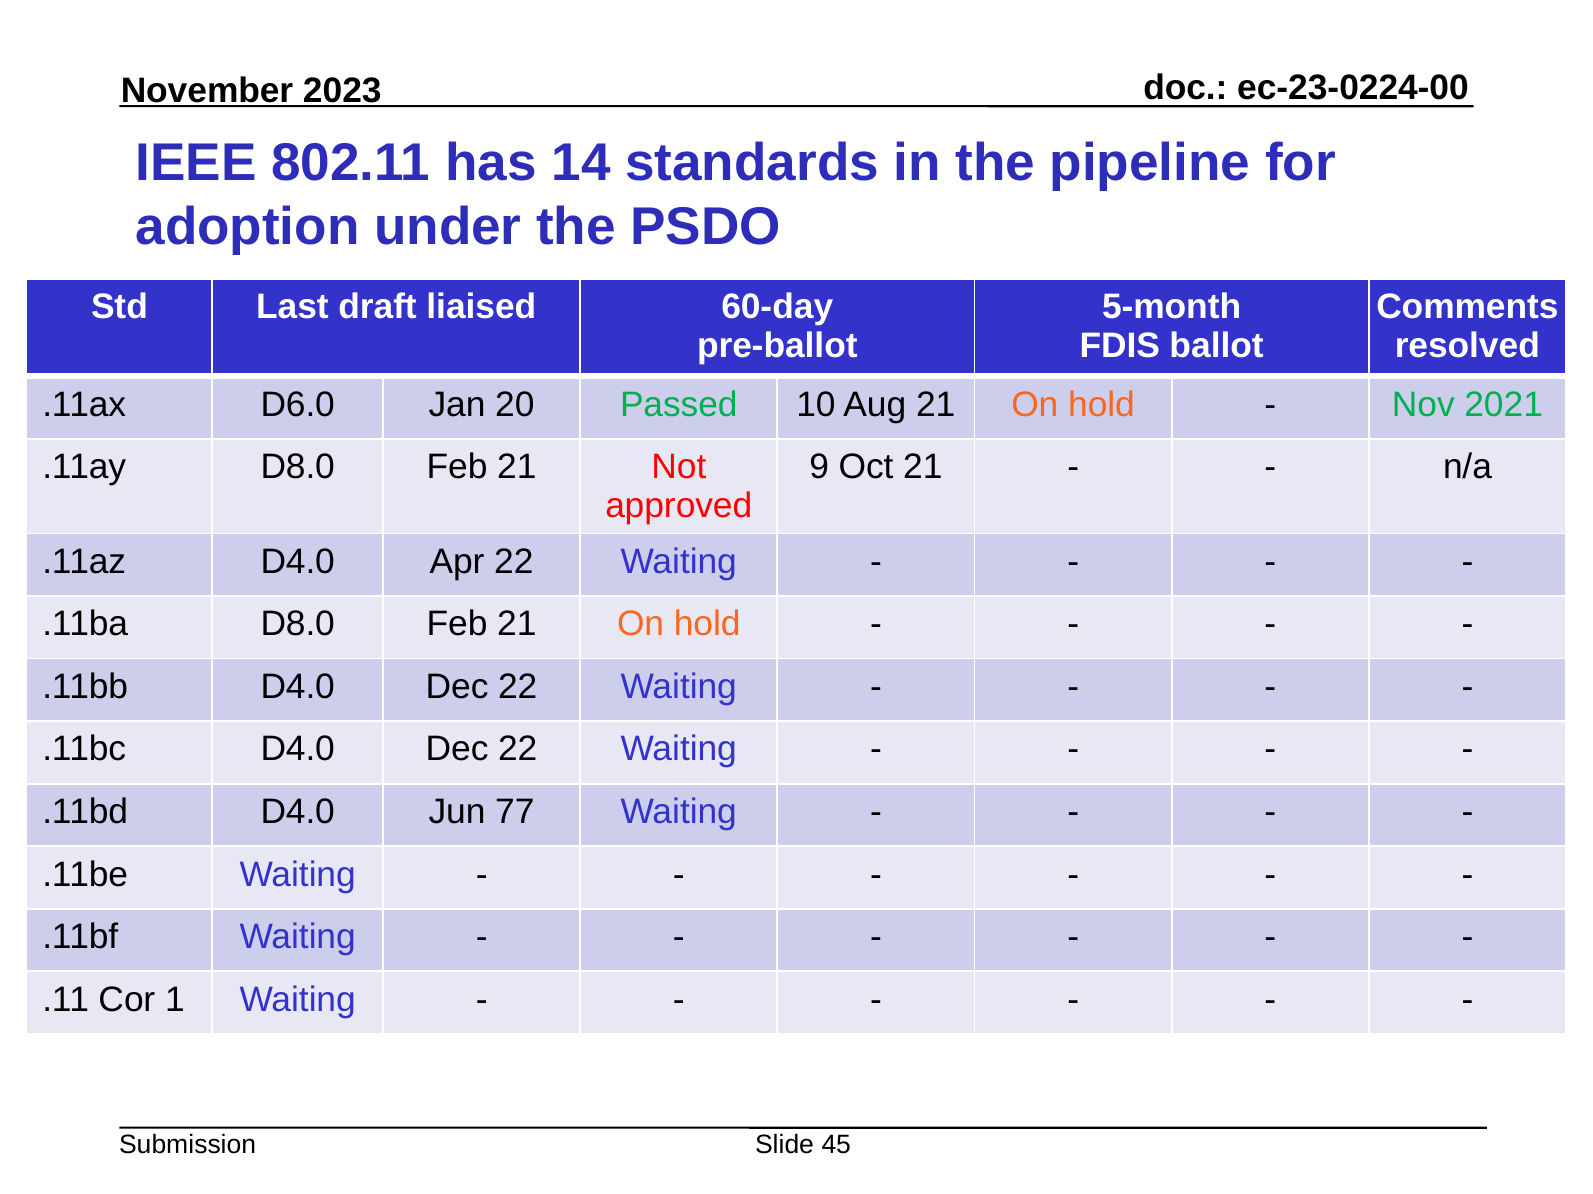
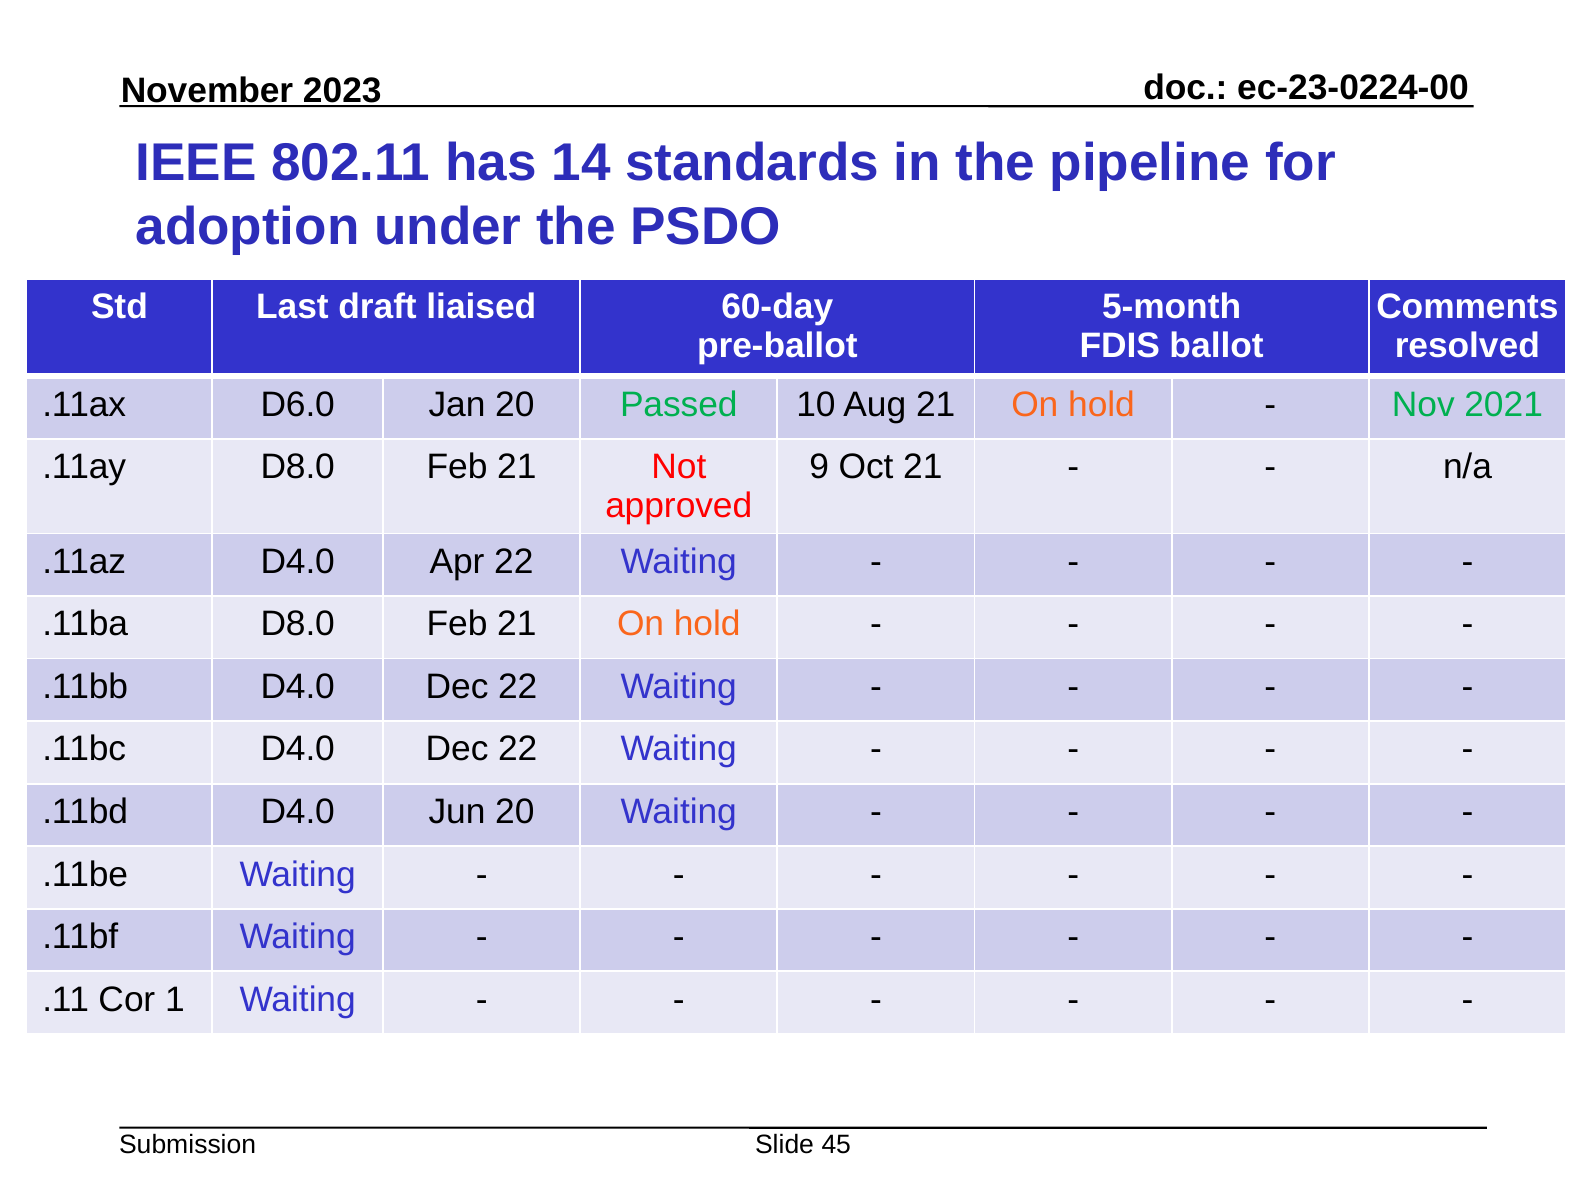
Jun 77: 77 -> 20 (515, 812)
